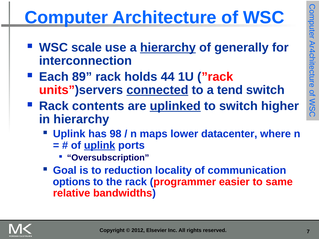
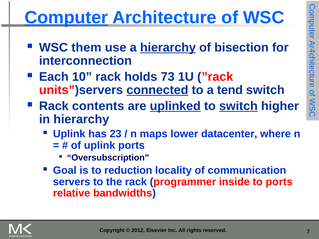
Computer underline: none -> present (66, 18)
scale: scale -> them (86, 47)
generally: generally -> bisection (242, 47)
89: 89 -> 10 (82, 77)
44: 44 -> 73 (168, 77)
switch underline: none -> present (238, 106)
98: 98 -> 23 (116, 134)
uplink underline: present -> none (100, 146)
options: options -> servers (72, 182)
easier: easier -> inside (234, 182)
to same: same -> ports (279, 182)
